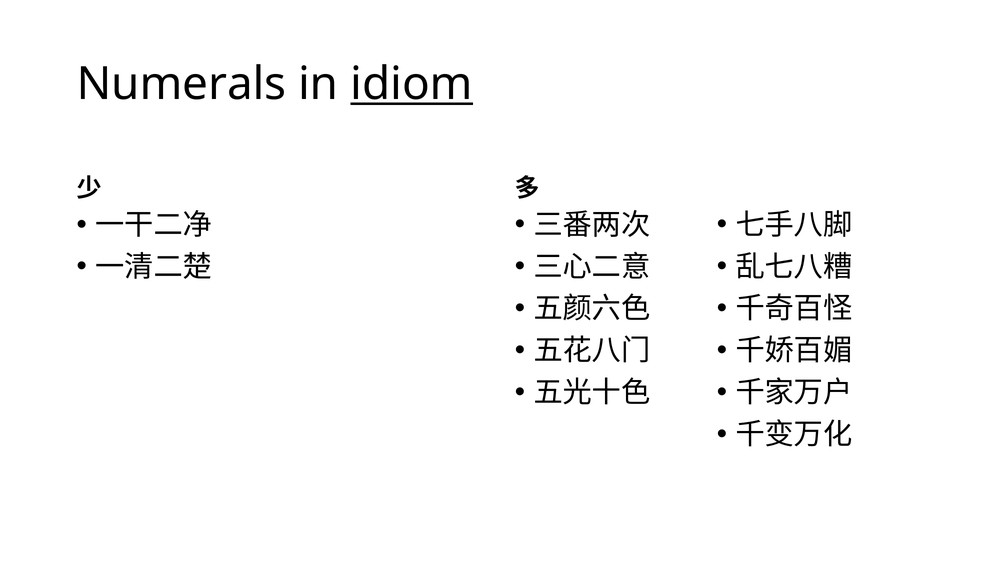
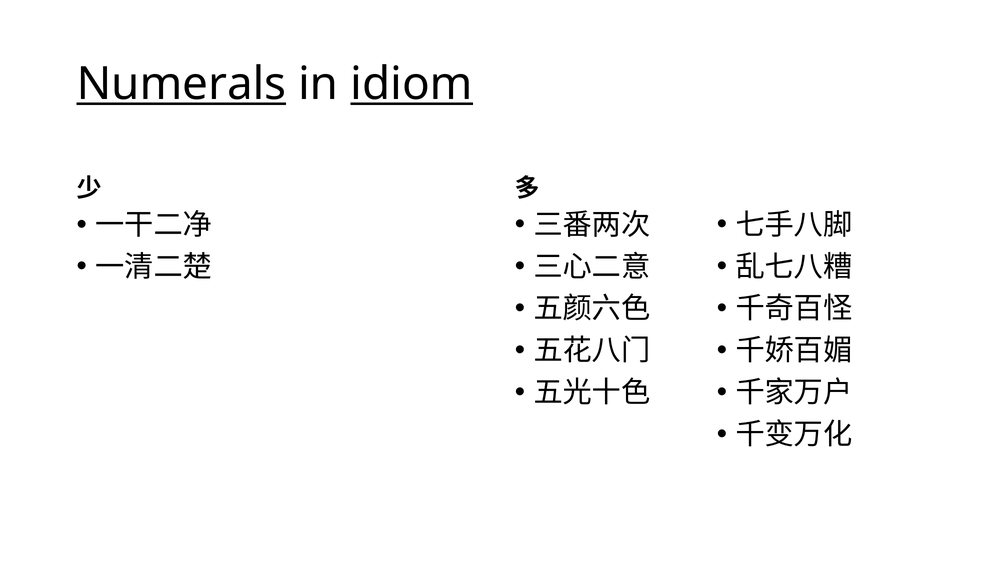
Numerals underline: none -> present (181, 84)
